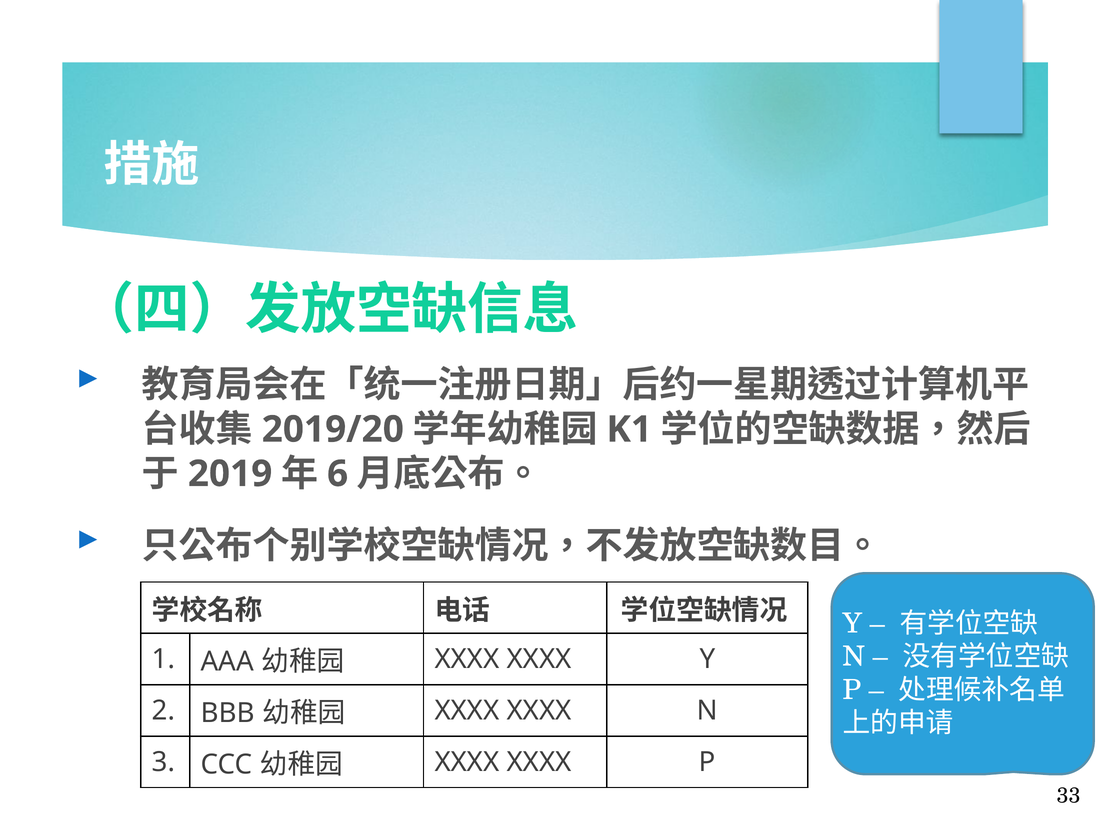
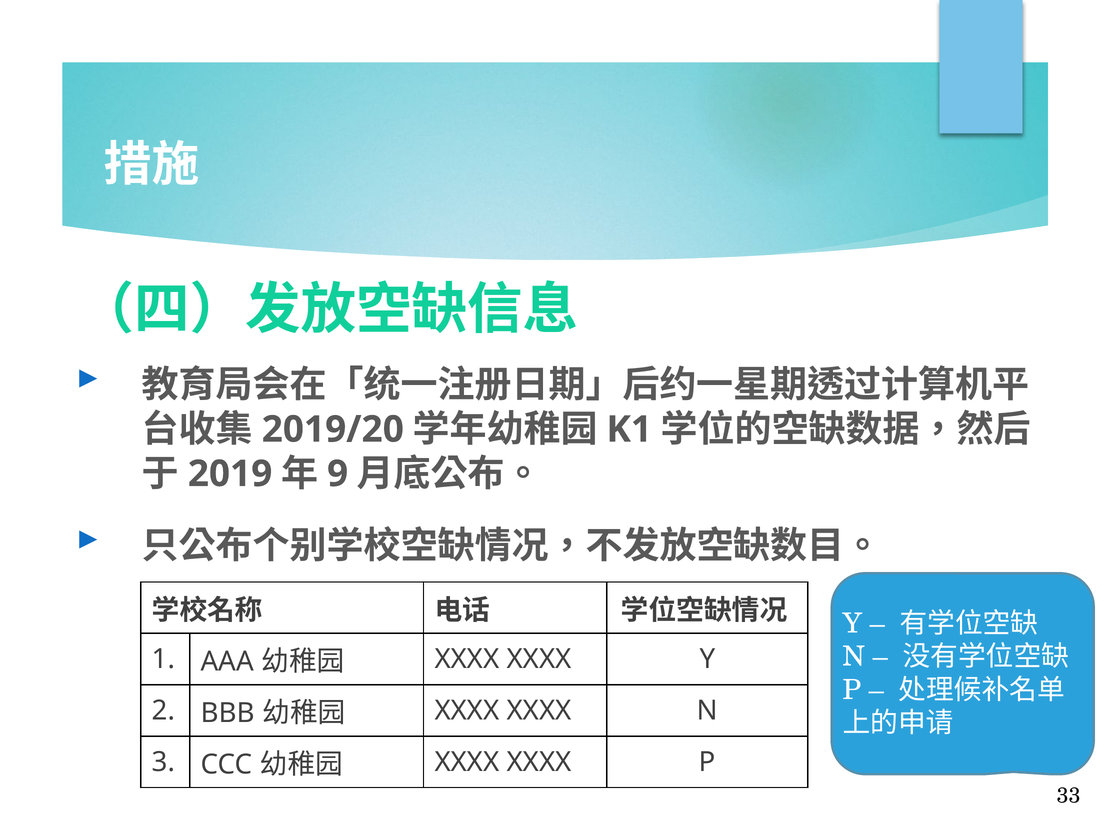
6: 6 -> 9 (338, 474)
